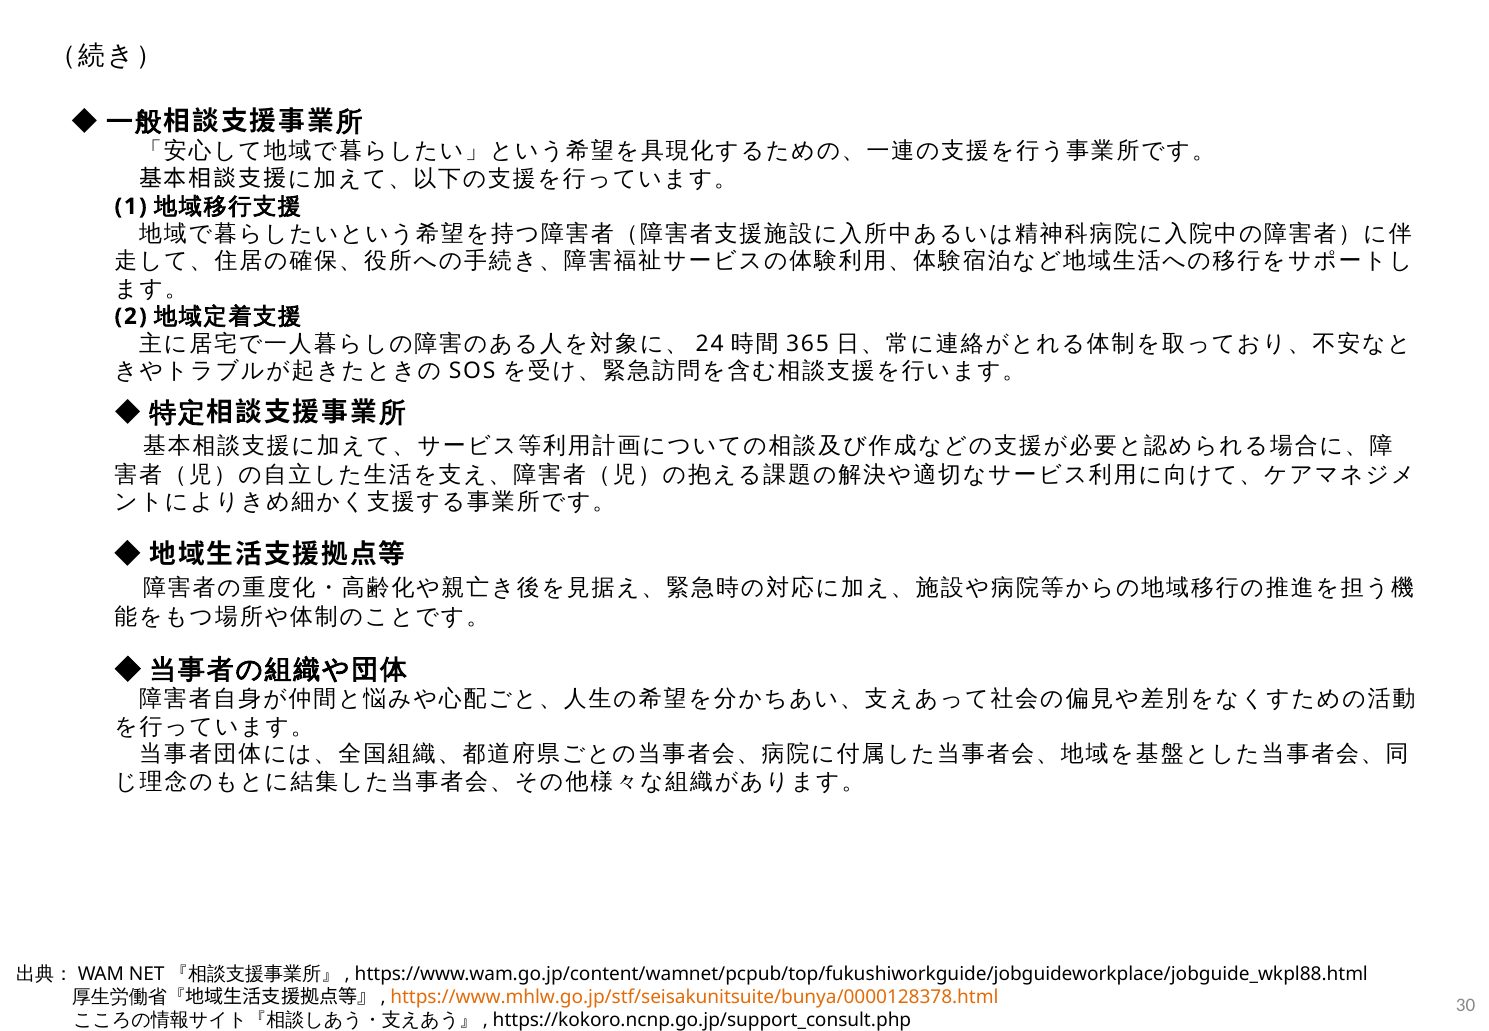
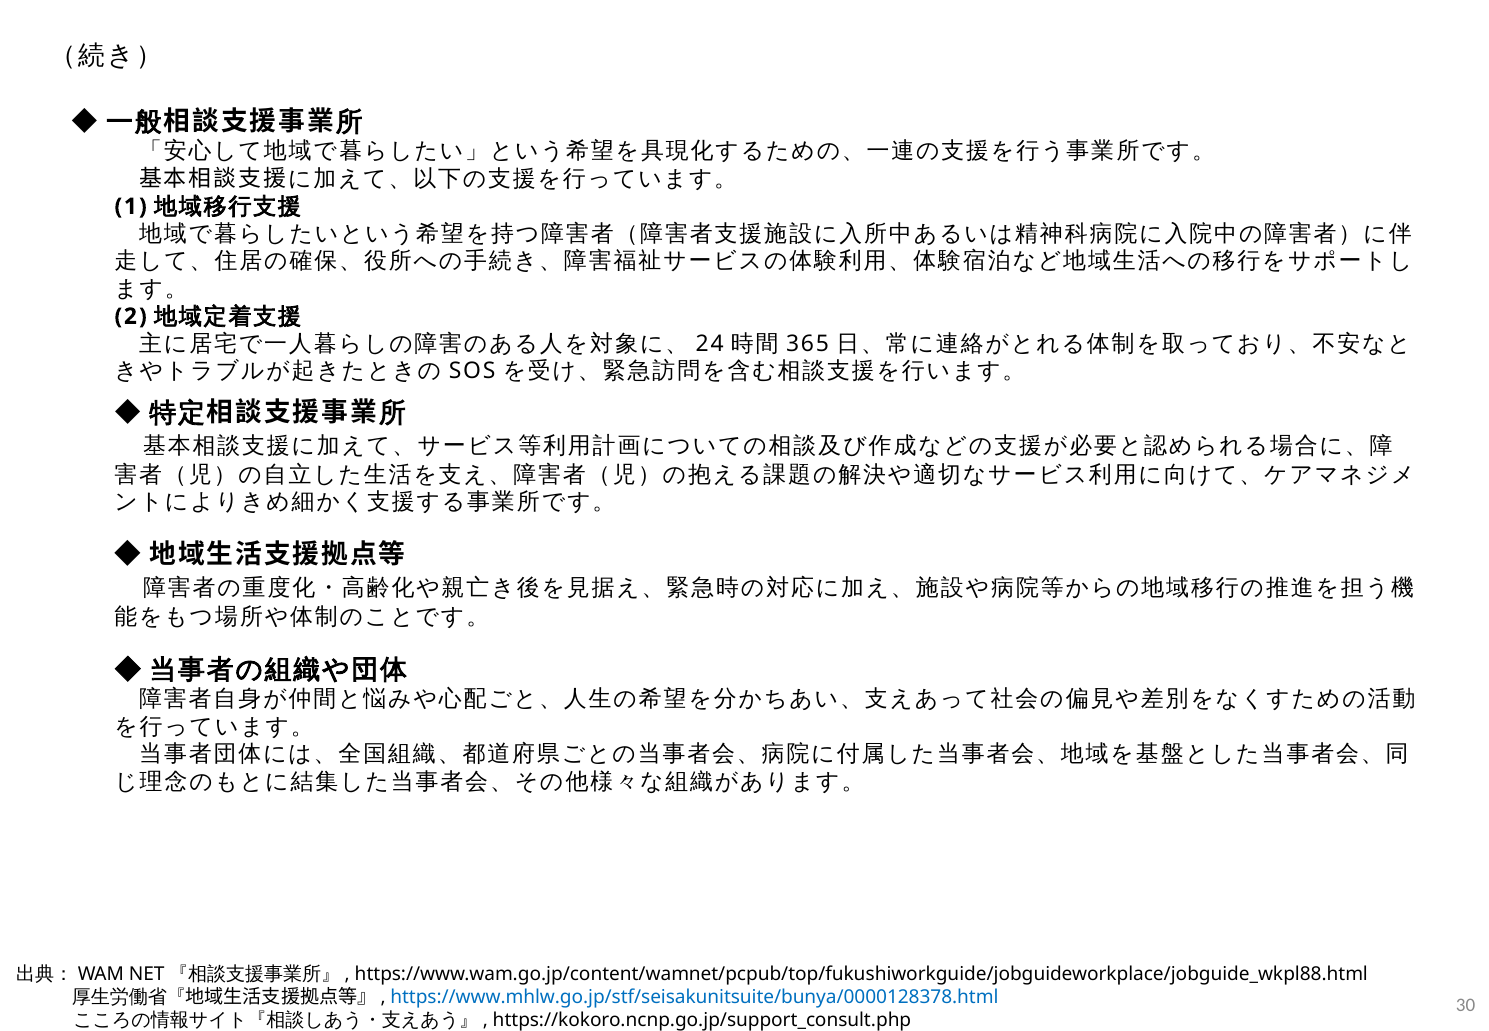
https://www.mhlw.go.jp/stf/seisakunitsuite/bunya/0000128378.html colour: orange -> blue (694, 997)
